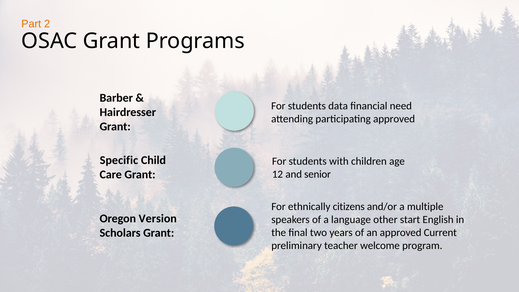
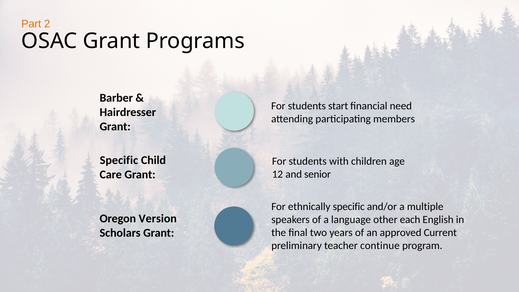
data: data -> start (338, 106)
participating approved: approved -> members (394, 119)
ethnically citizens: citizens -> specific (349, 207)
start: start -> each (410, 220)
welcome: welcome -> continue (380, 245)
